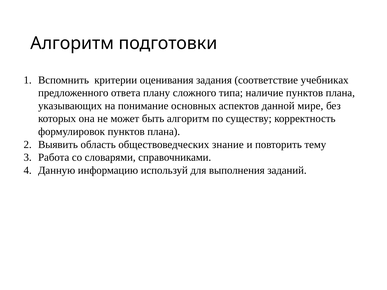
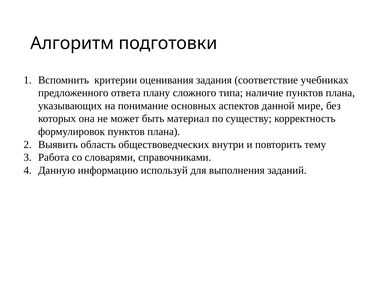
быть алгоритм: алгоритм -> материал (188, 119)
знание: знание -> внутри (228, 145)
